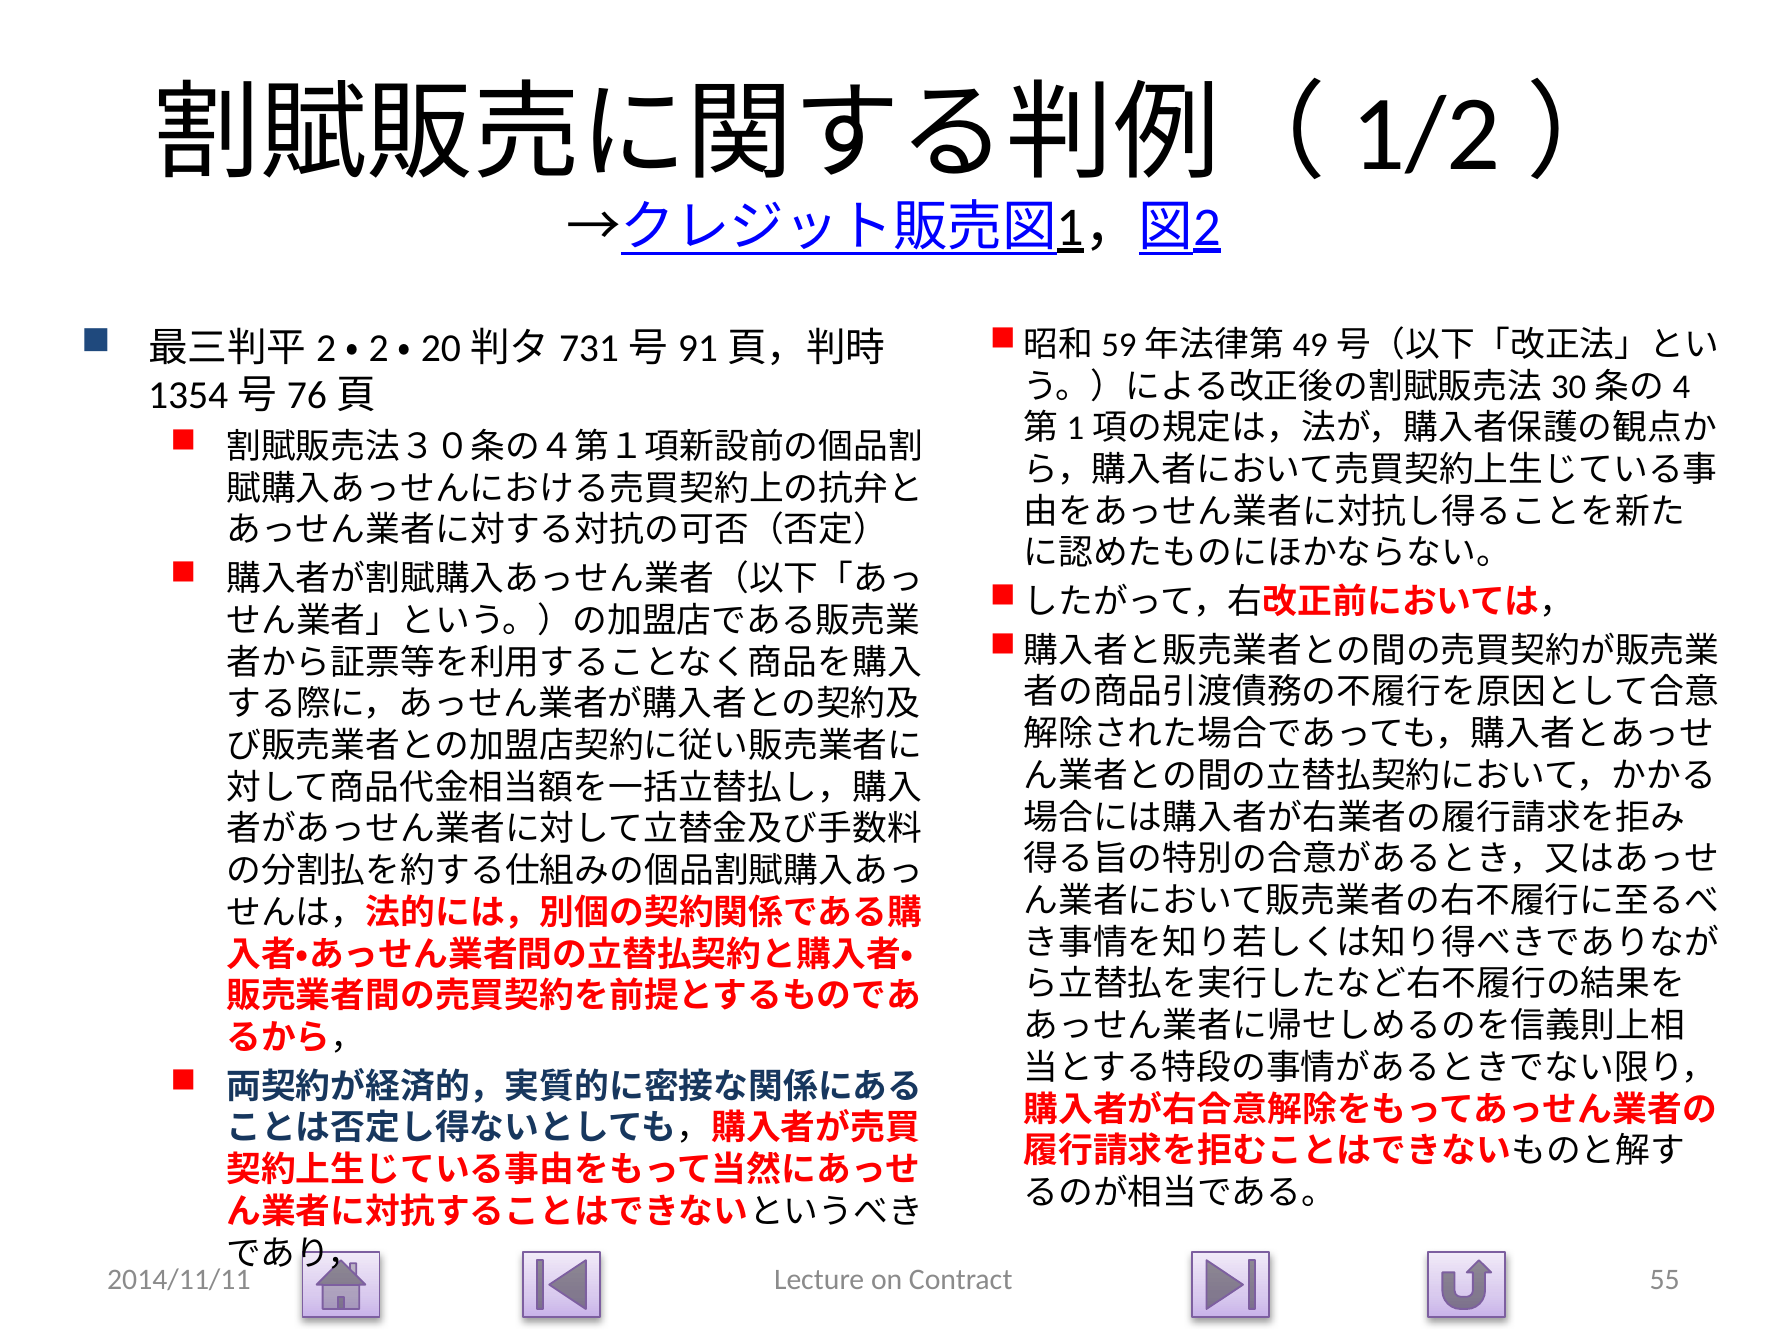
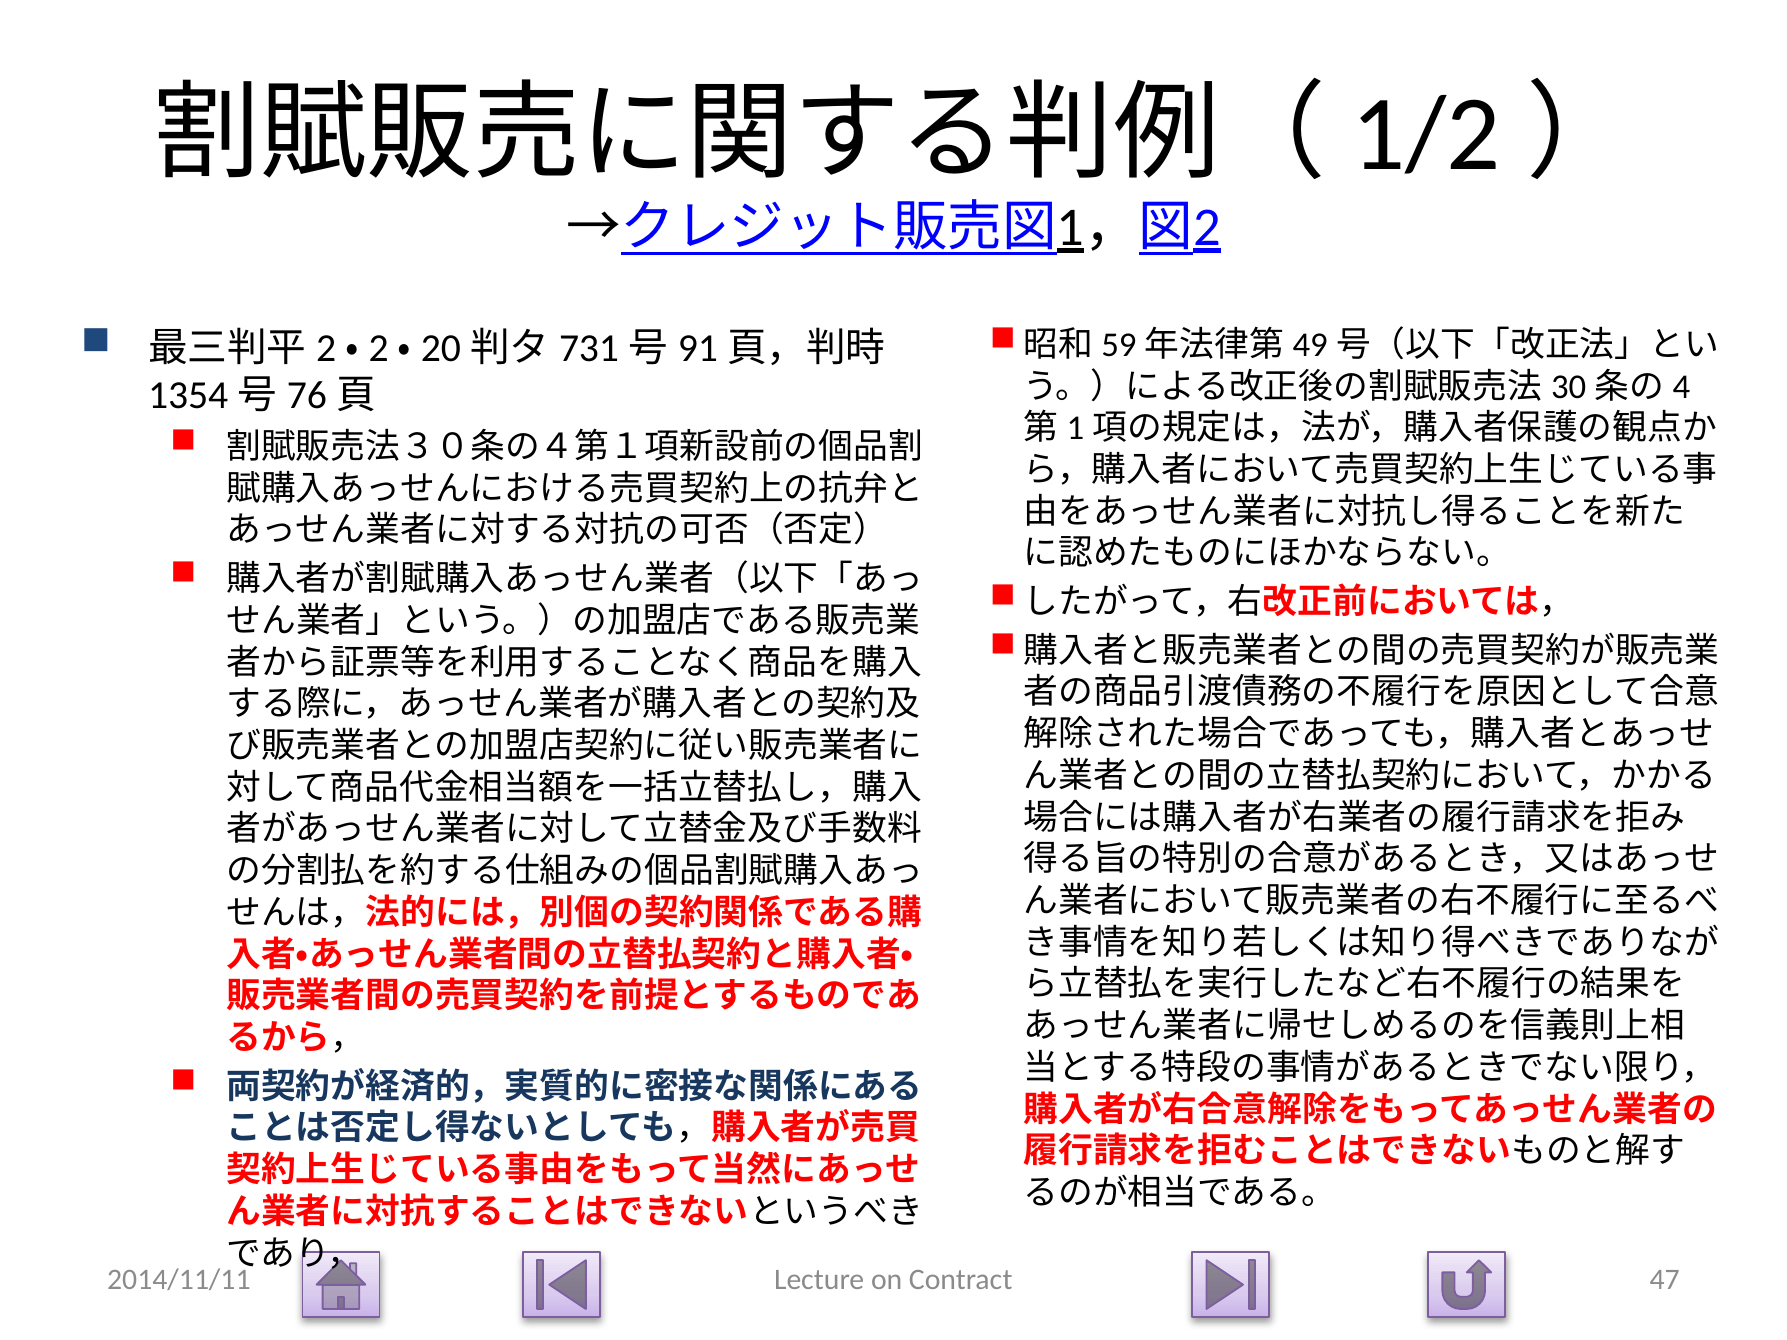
55: 55 -> 47 (1665, 1280)
